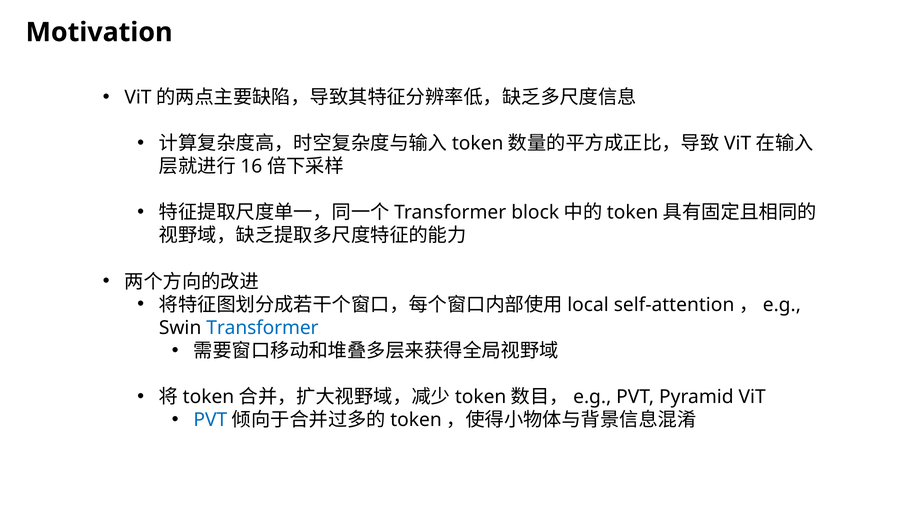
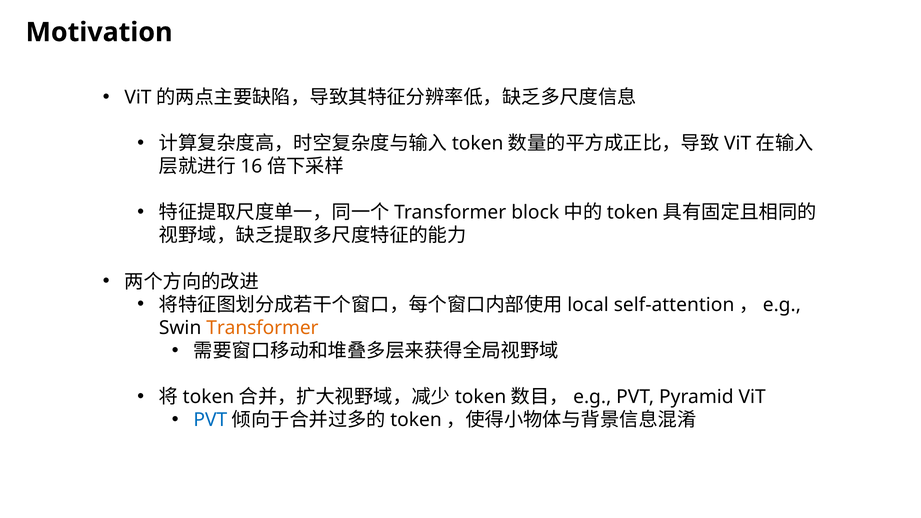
Transformer colour: blue -> orange (262, 328)
